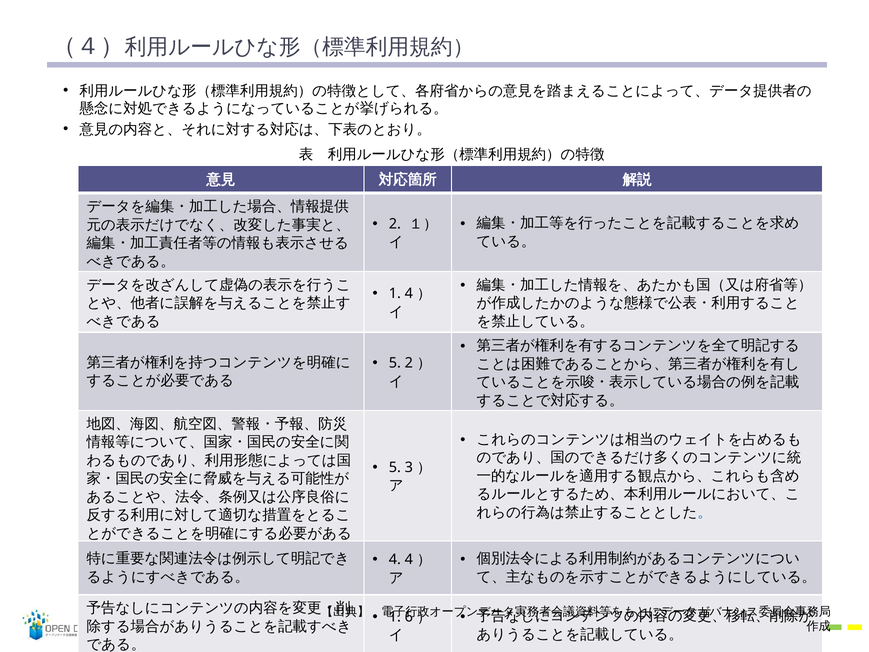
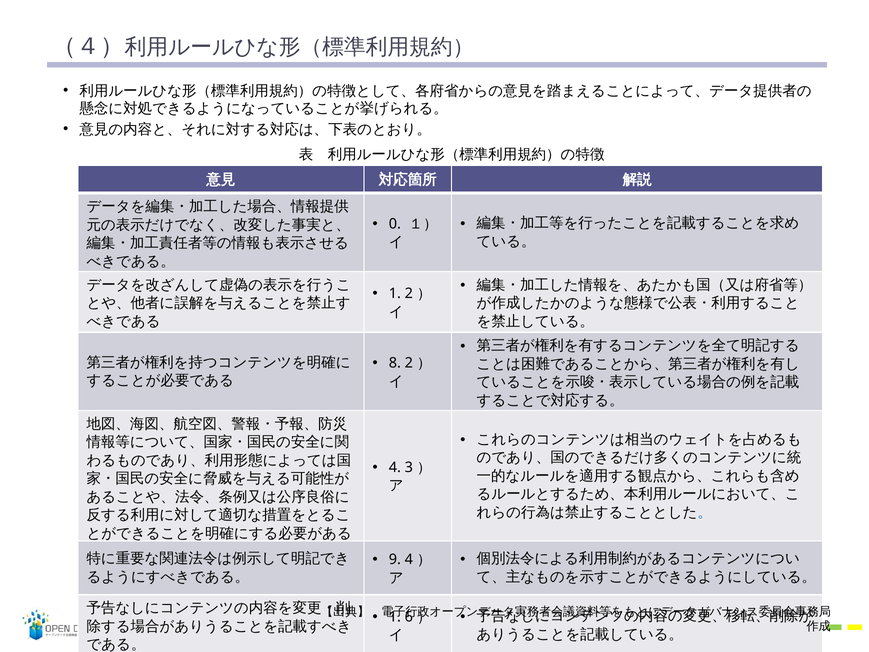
2: 2 -> 0 (395, 224)
1 4: 4 -> 2 (409, 293)
5: 5 -> 8 (395, 363)
5: 5 -> 4 (395, 467)
4: 4 -> 9 (395, 559)
